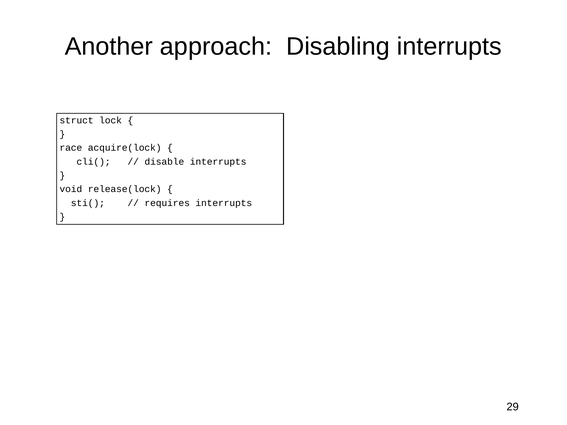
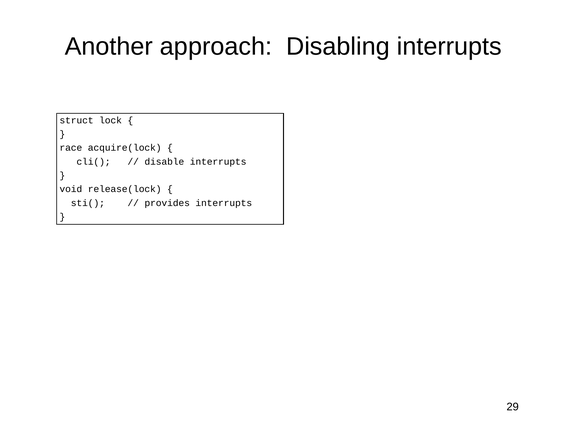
requires: requires -> provides (167, 203)
